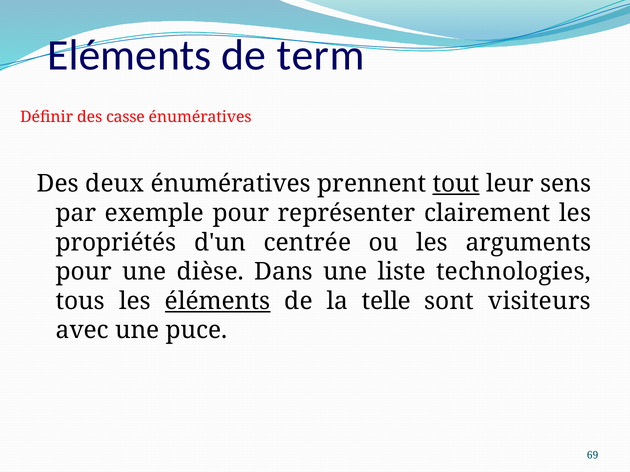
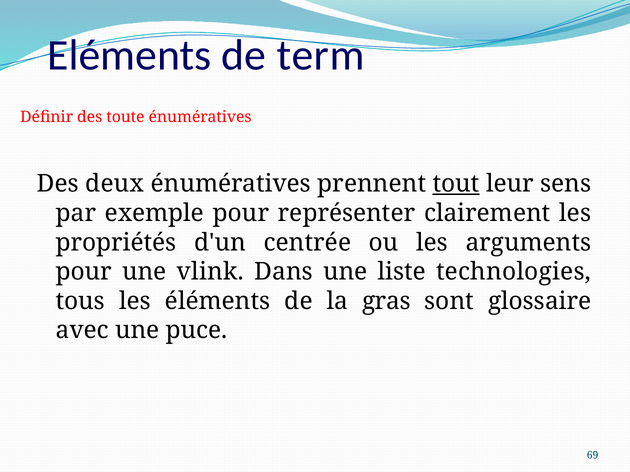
casse: casse -> toute (125, 117)
dièse: dièse -> vlink (210, 272)
éléments underline: present -> none (218, 301)
telle: telle -> gras (386, 301)
visiteurs: visiteurs -> glossaire (540, 301)
